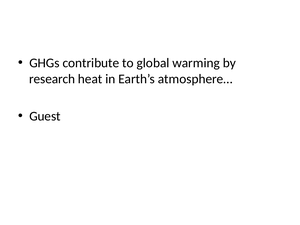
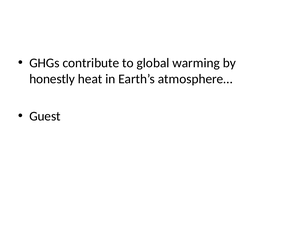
research: research -> honestly (52, 79)
